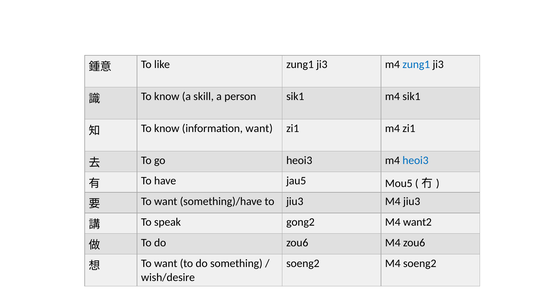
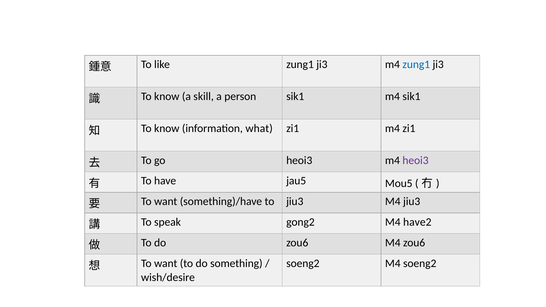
information want: want -> what (259, 128)
heoi3 colour: blue -> purple (415, 160)
want2: want2 -> have2 (417, 222)
